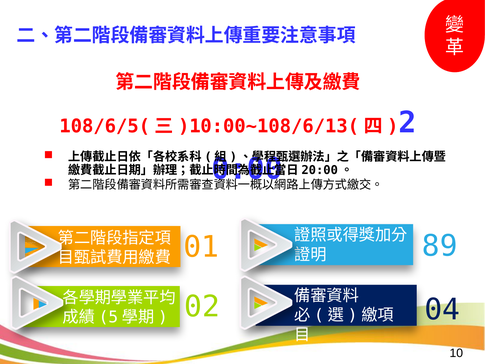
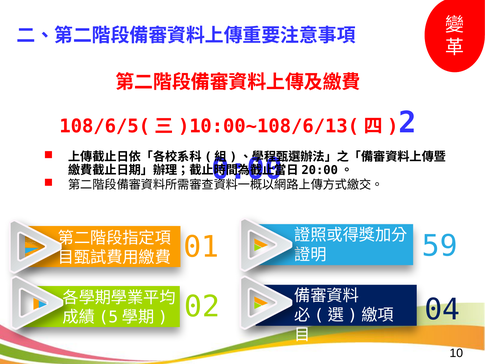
89: 89 -> 59 (440, 246)
